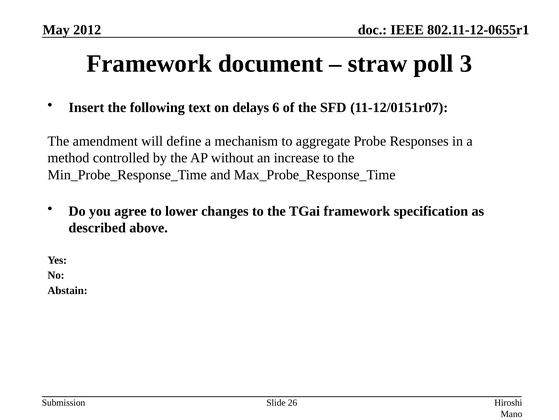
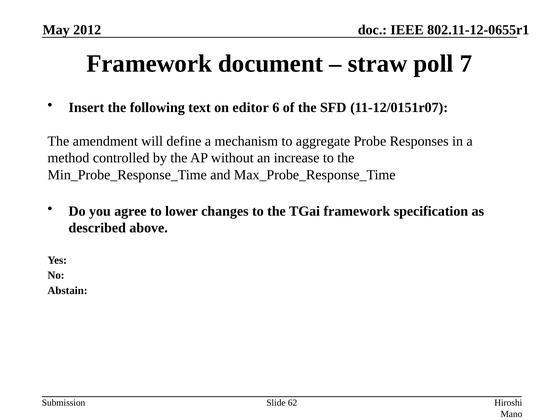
3: 3 -> 7 (466, 64)
delays: delays -> editor (251, 107)
26: 26 -> 62 (293, 402)
